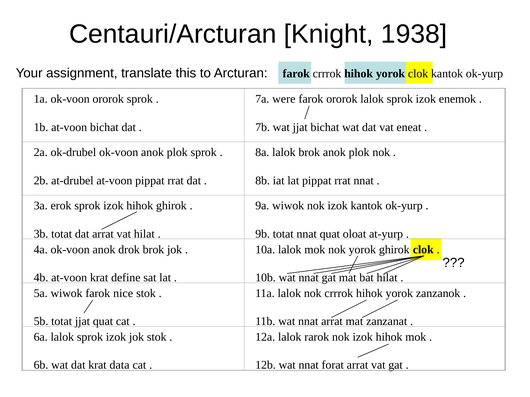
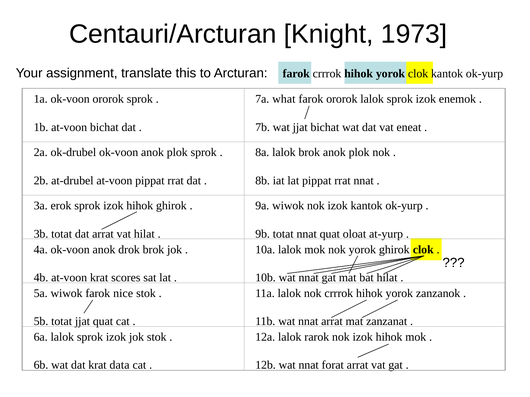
1938: 1938 -> 1973 (414, 34)
were: were -> what (284, 99)
define: define -> scores (126, 278)
